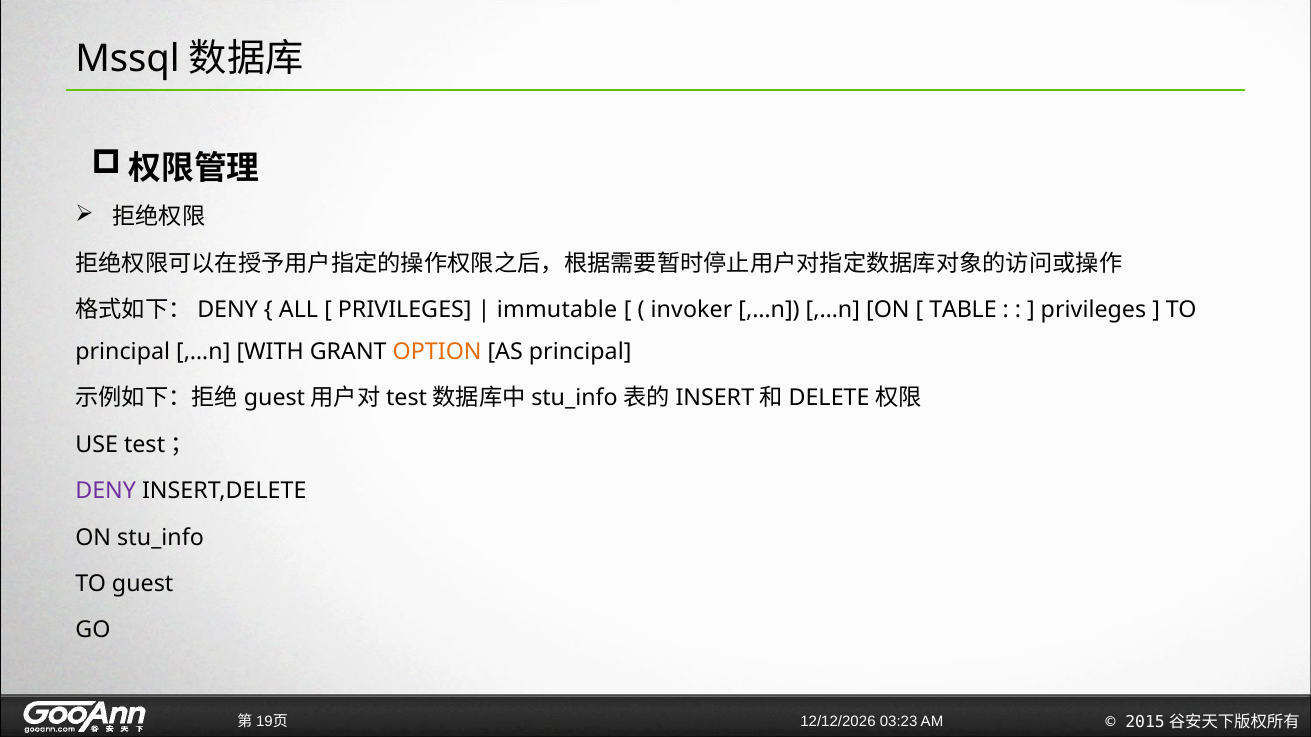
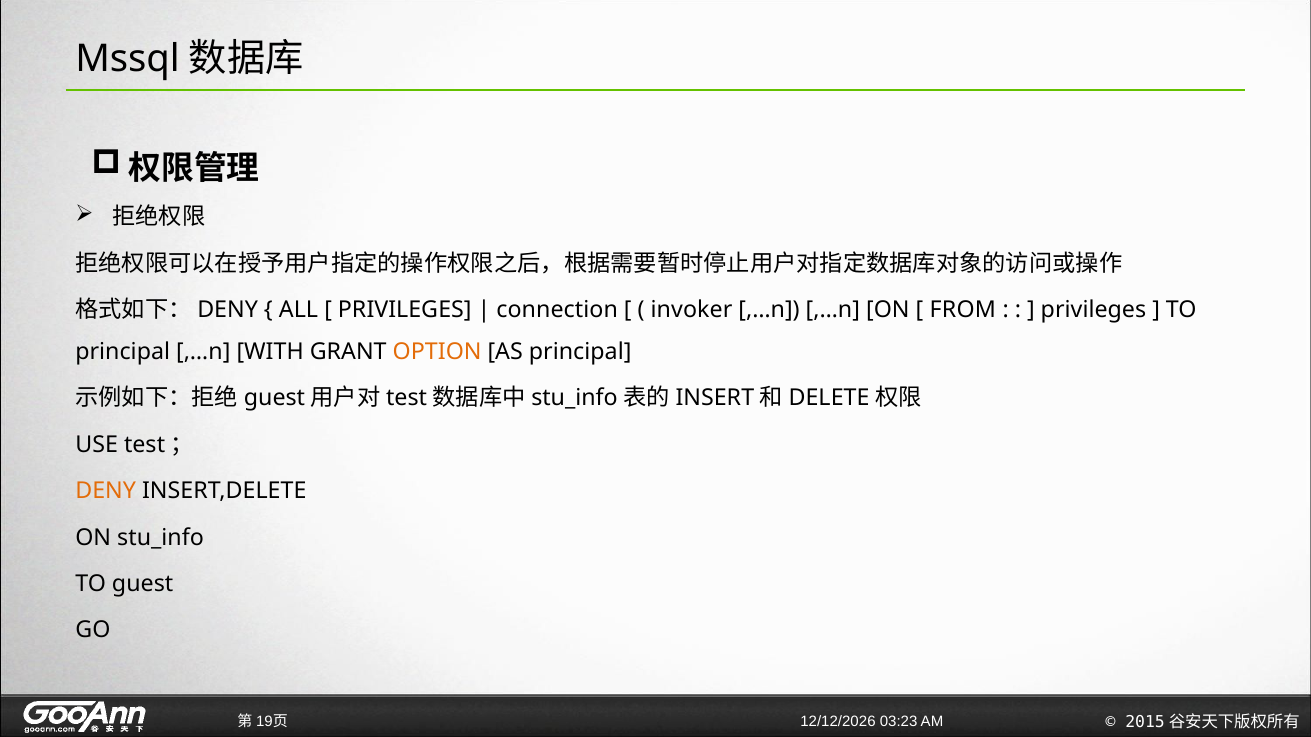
immutable: immutable -> connection (557, 310)
TABLE: TABLE -> FROM (963, 310)
DENY colour: purple -> orange (106, 491)
